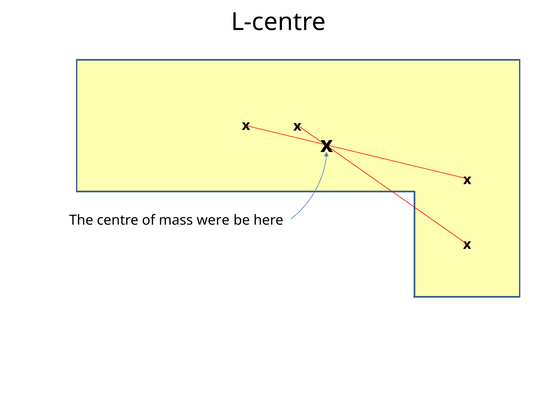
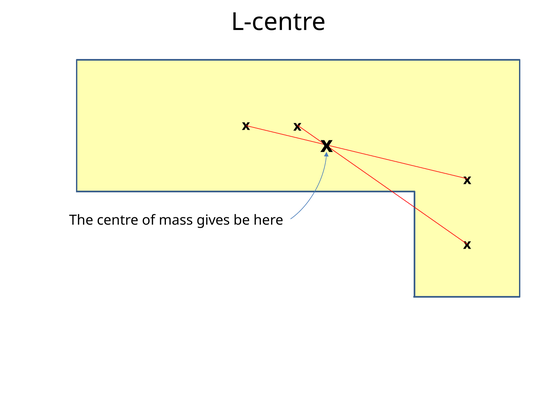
were: were -> gives (213, 220)
